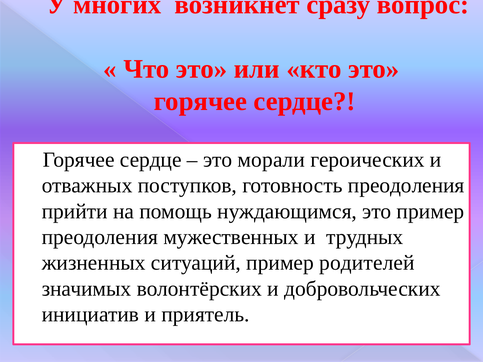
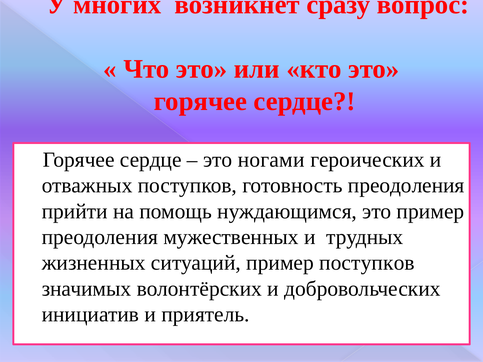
морали: морали -> ногами (271, 160)
пример родителей: родителей -> поступков (367, 263)
